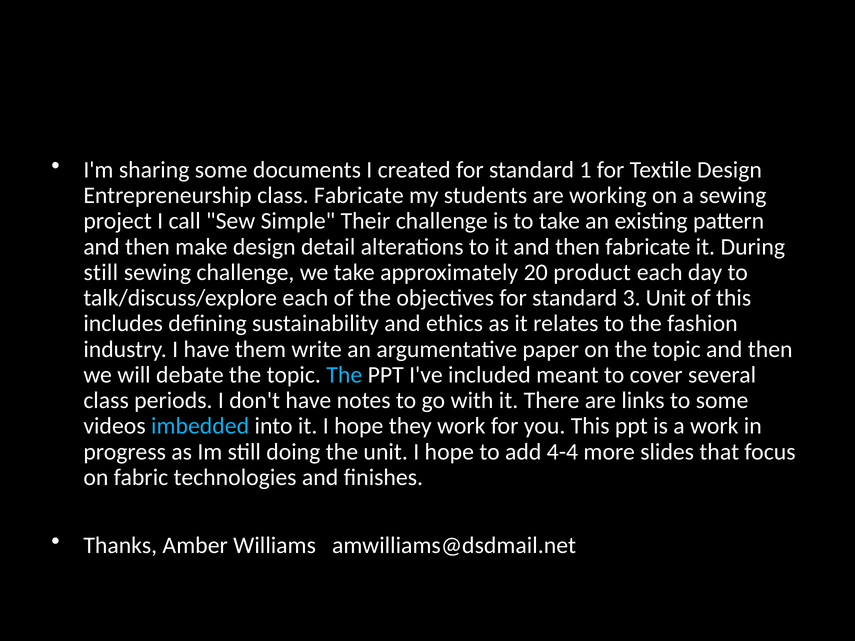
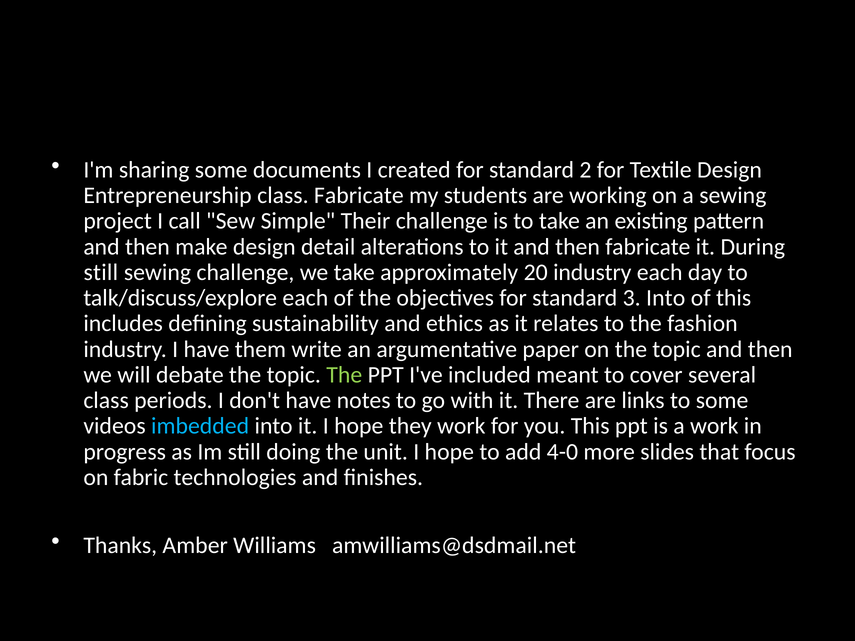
1: 1 -> 2 (585, 170)
20 product: product -> industry (592, 272)
3 Unit: Unit -> Into (666, 298)
The colour: light blue -> light green (344, 375)
4-4: 4-4 -> 4-0 (562, 452)
